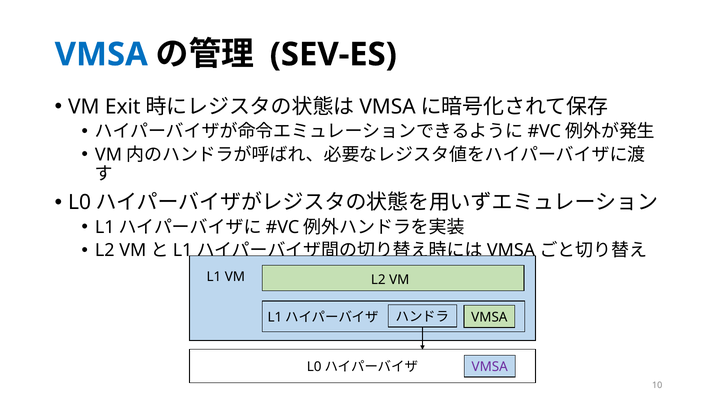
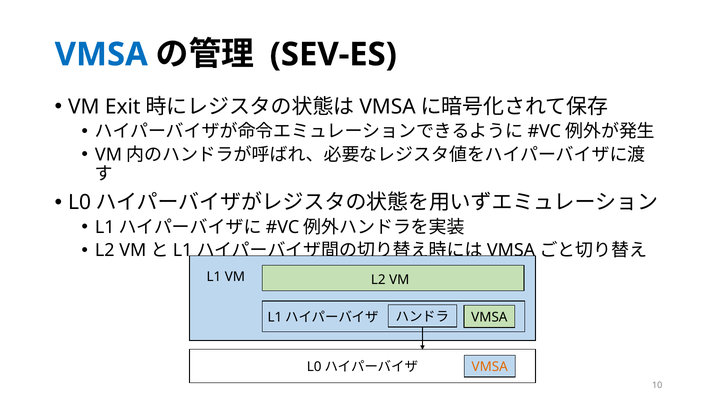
VMSA colour: purple -> orange (490, 366)
